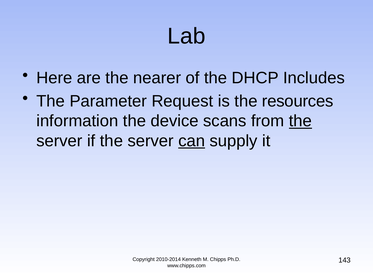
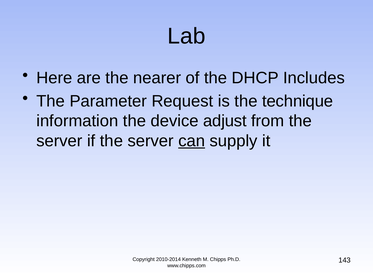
resources: resources -> technique (298, 101)
scans: scans -> adjust (225, 121)
the underline: present -> none (300, 121)
